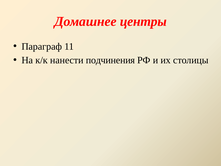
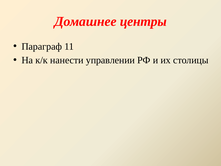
подчинения: подчинения -> управлении (110, 60)
